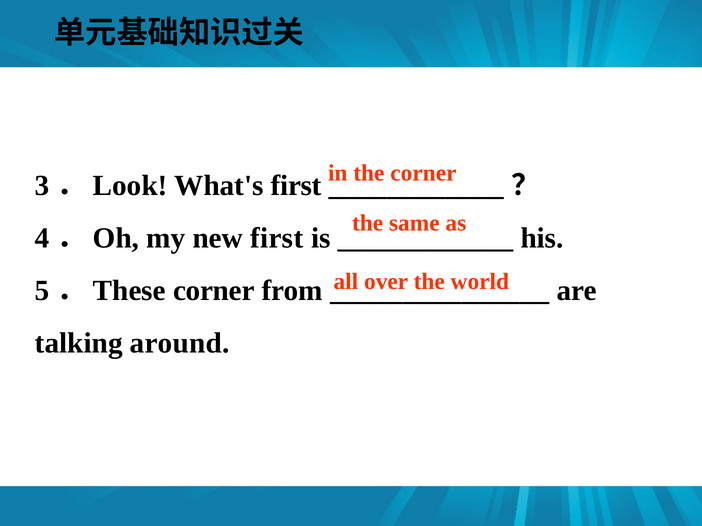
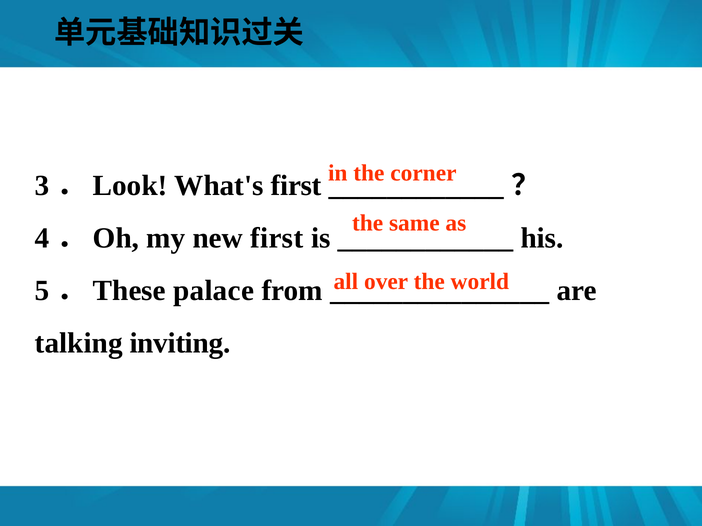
corner: corner -> palace (214, 291)
around: around -> inviting (180, 344)
